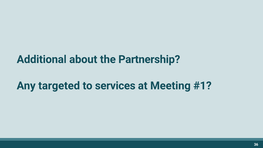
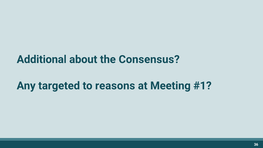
Partnership: Partnership -> Consensus (149, 59)
services: services -> reasons (115, 86)
